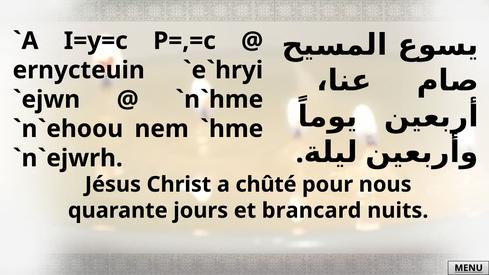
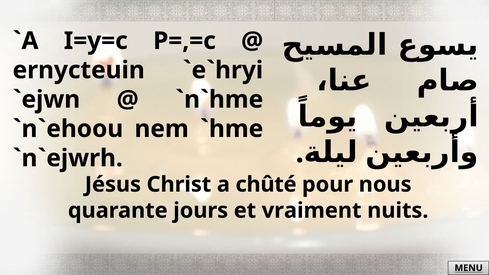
brancard: brancard -> vraiment (312, 211)
